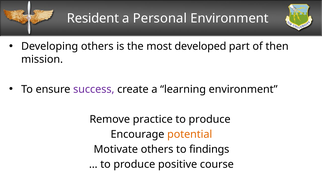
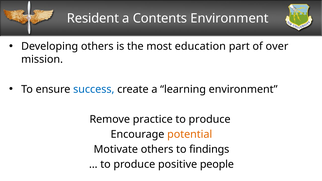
Personal: Personal -> Contents (160, 18)
developed: developed -> education (200, 46)
then: then -> over (277, 46)
success colour: purple -> blue (94, 89)
course: course -> people (217, 164)
